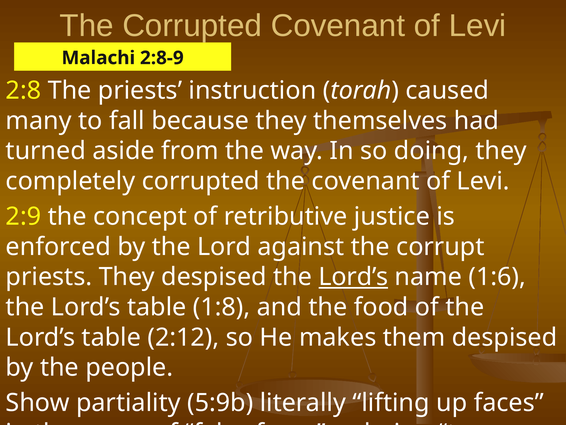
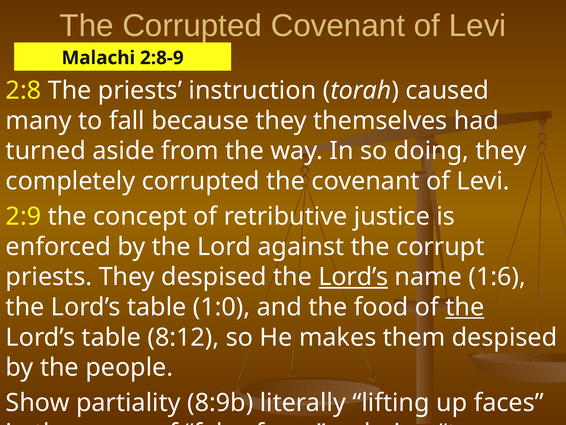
1:8: 1:8 -> 1:0 (222, 307)
the underline: none -> present (465, 307)
2:12: 2:12 -> 8:12 (183, 337)
5:9b: 5:9b -> 8:9b (220, 402)
